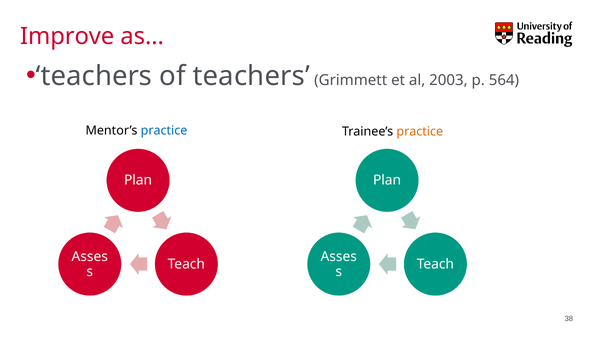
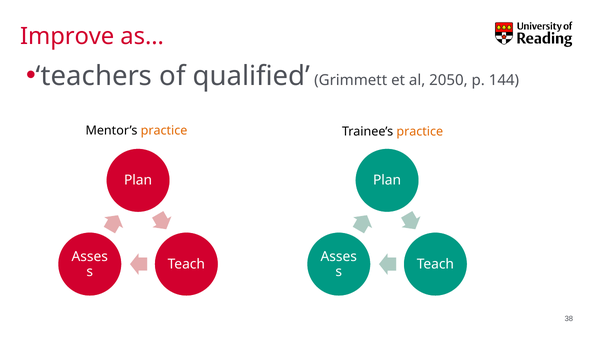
of teachers: teachers -> qualified (251, 76)
2003: 2003 -> 2050 (448, 80)
564: 564 -> 144 (504, 80)
practice colour: blue -> orange (164, 130)
